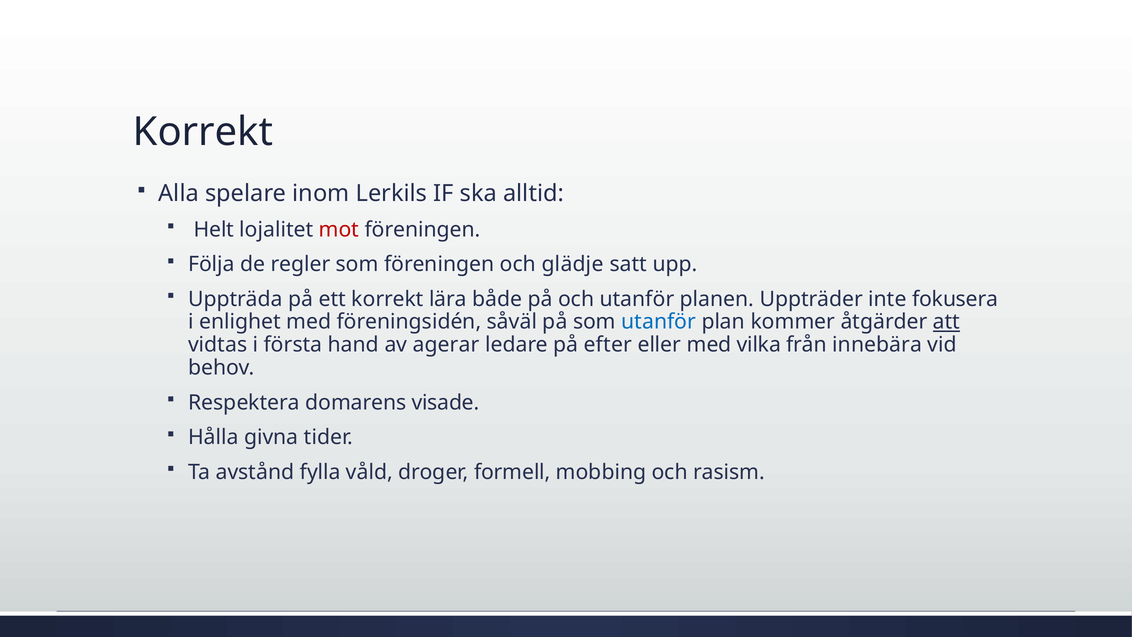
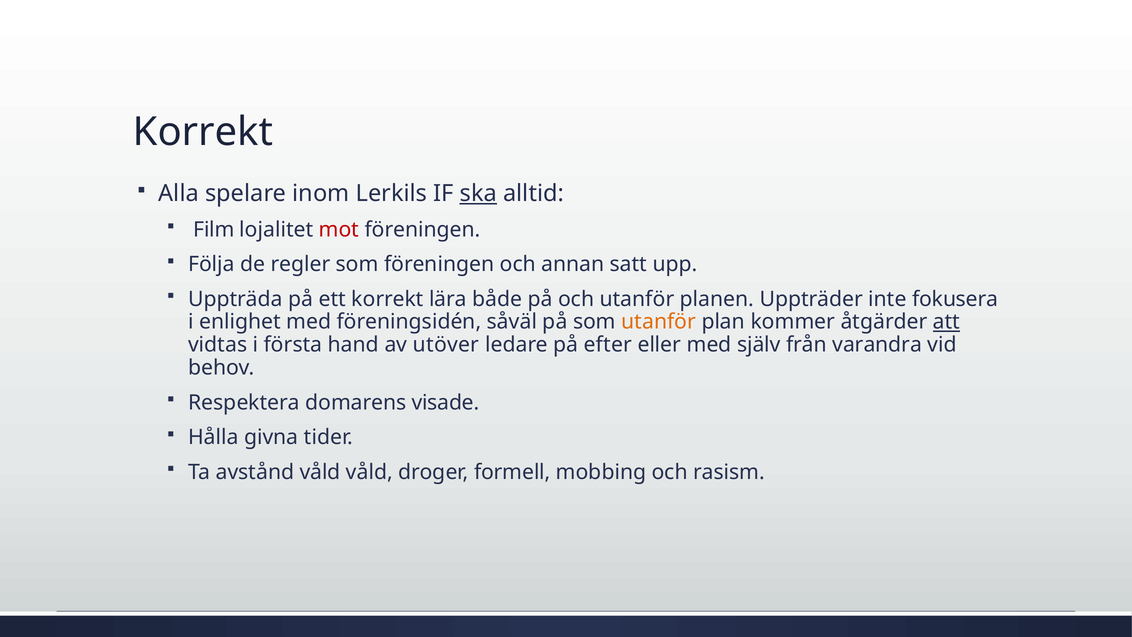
ska underline: none -> present (478, 193)
Helt: Helt -> Film (214, 229)
glädje: glädje -> annan (573, 264)
utanför colour: blue -> orange (659, 322)
agerar: agerar -> utöver (446, 345)
vilka: vilka -> själv (759, 345)
innebära: innebära -> varandra (877, 345)
avstånd fylla: fylla -> våld (320, 472)
